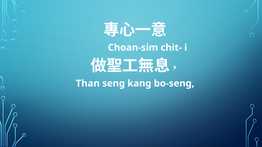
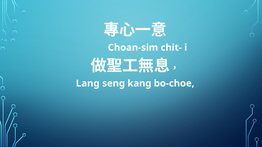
Than: Than -> Lang (88, 84)
bo-seng: bo-seng -> bo-choe (174, 84)
